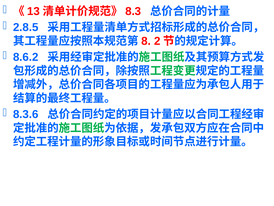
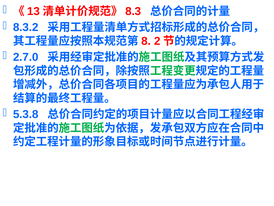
2.8.5: 2.8.5 -> 8.3.2 (26, 27)
8.6.2: 8.6.2 -> 2.7.0 (26, 57)
8.3.6: 8.3.6 -> 5.3.8 (26, 114)
